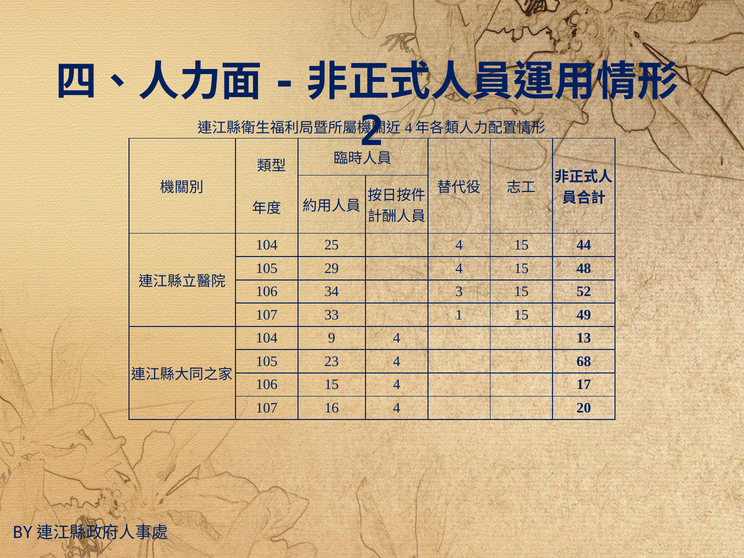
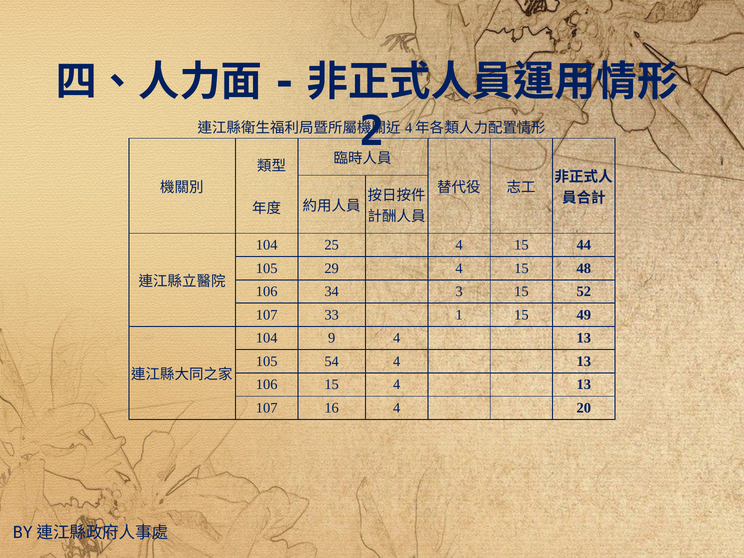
23: 23 -> 54 (332, 361)
68: 68 -> 13 (584, 361)
15 4 17: 17 -> 13 (584, 385)
